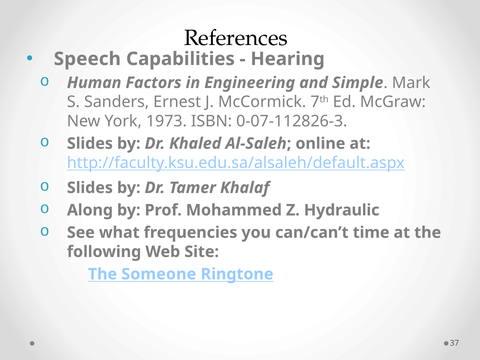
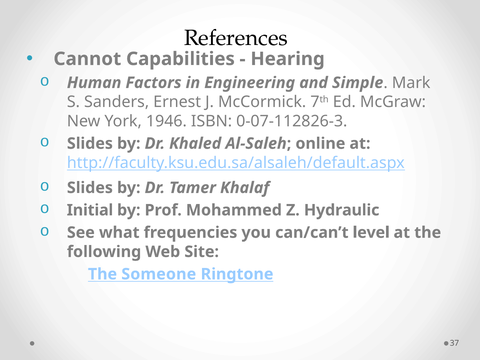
Speech: Speech -> Cannot (87, 59)
1973: 1973 -> 1946 (166, 121)
Along: Along -> Initial (90, 210)
time: time -> level (371, 233)
